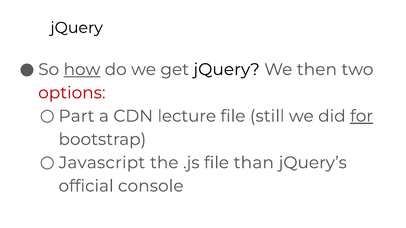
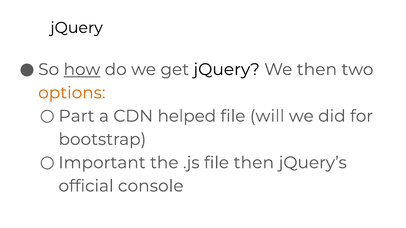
options colour: red -> orange (72, 93)
lecture: lecture -> helped (187, 116)
still: still -> will (267, 116)
for underline: present -> none (362, 116)
Javascript: Javascript -> Important (102, 163)
file than: than -> then (254, 163)
